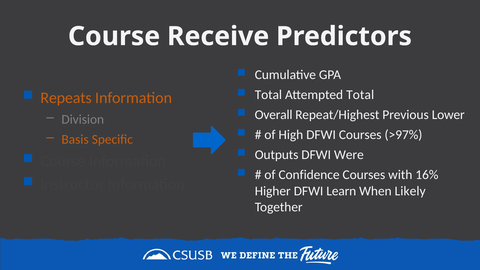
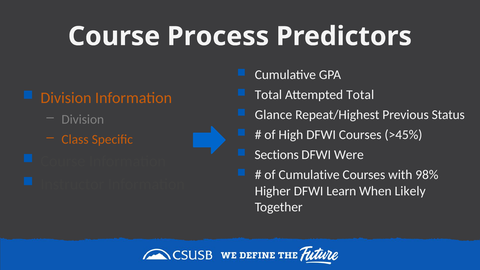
Receive: Receive -> Process (218, 36)
Repeats: Repeats -> Division (66, 98)
Overall: Overall -> Glance (273, 115)
Lower: Lower -> Status (448, 115)
>97%: >97% -> >45% (403, 135)
Basis: Basis -> Class (75, 139)
Outputs: Outputs -> Sections (277, 155)
of Confidence: Confidence -> Cumulative (309, 175)
16%: 16% -> 98% (427, 175)
